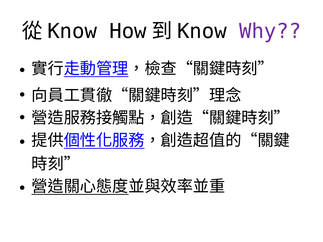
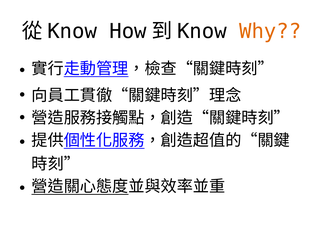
Why colour: purple -> orange (270, 31)
